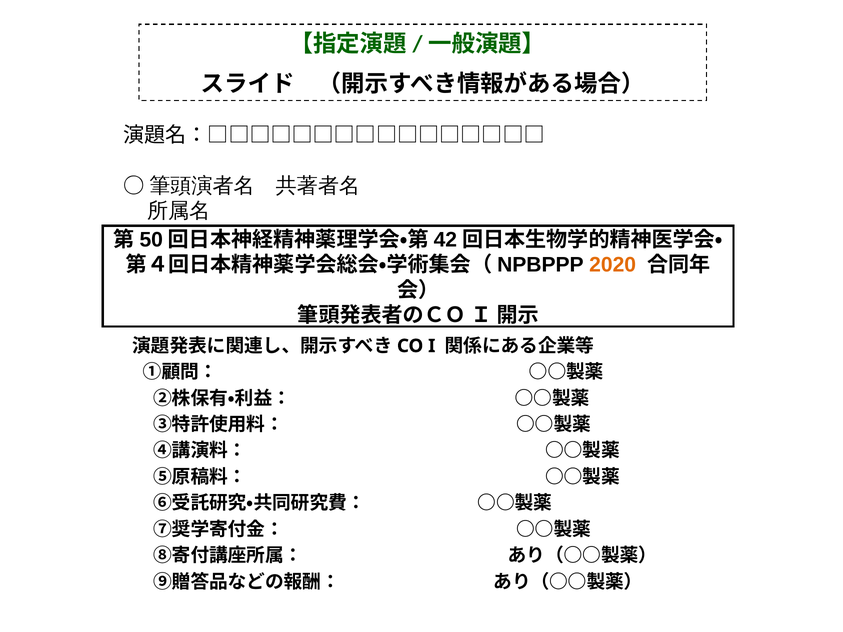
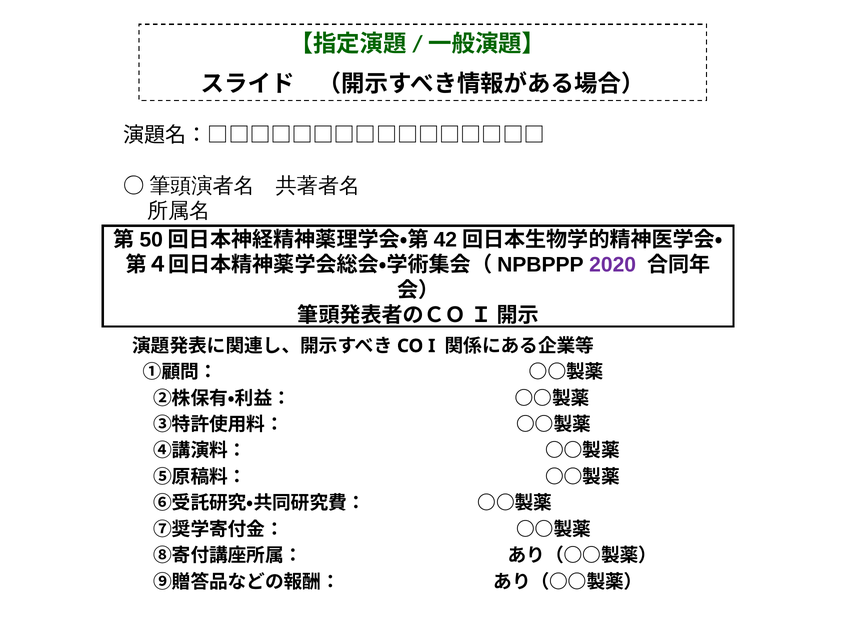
2020 colour: orange -> purple (613, 265)
